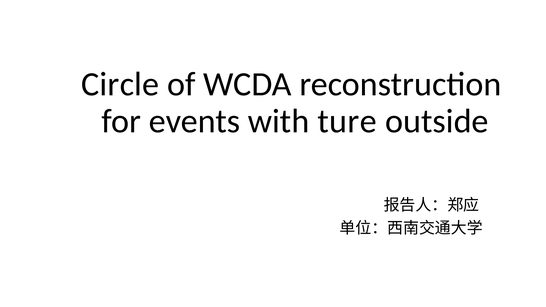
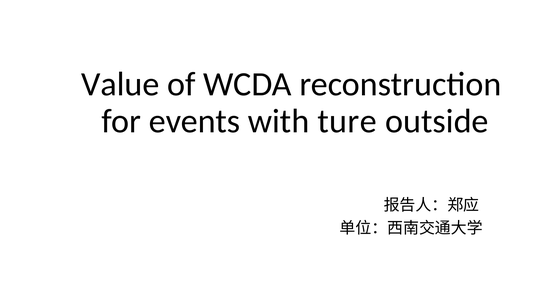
Circle: Circle -> Value (120, 84)
